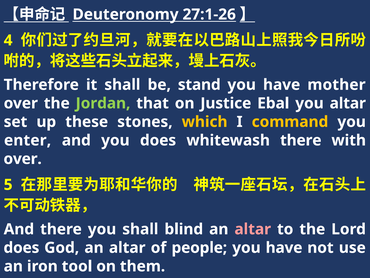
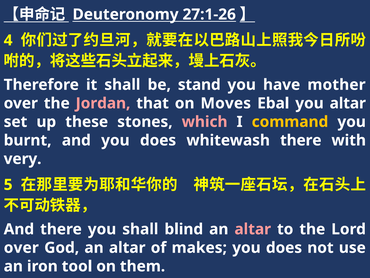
Jordan colour: light green -> pink (103, 103)
Justice: Justice -> Moves (226, 103)
which colour: yellow -> pink (205, 122)
enter: enter -> burnt (28, 140)
over: over -> very (23, 159)
does: does -> over (21, 247)
people: people -> makes (199, 247)
have: have -> does (284, 247)
